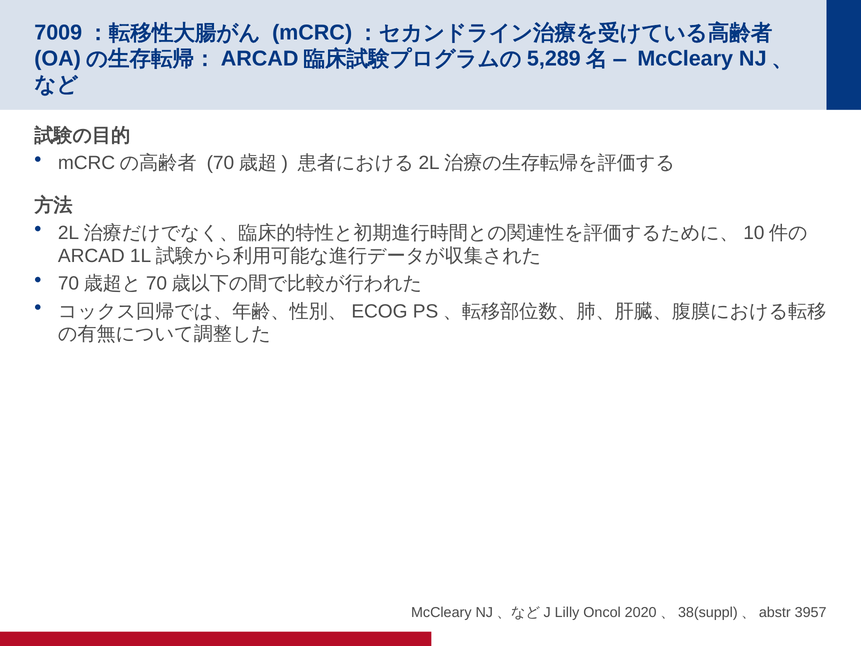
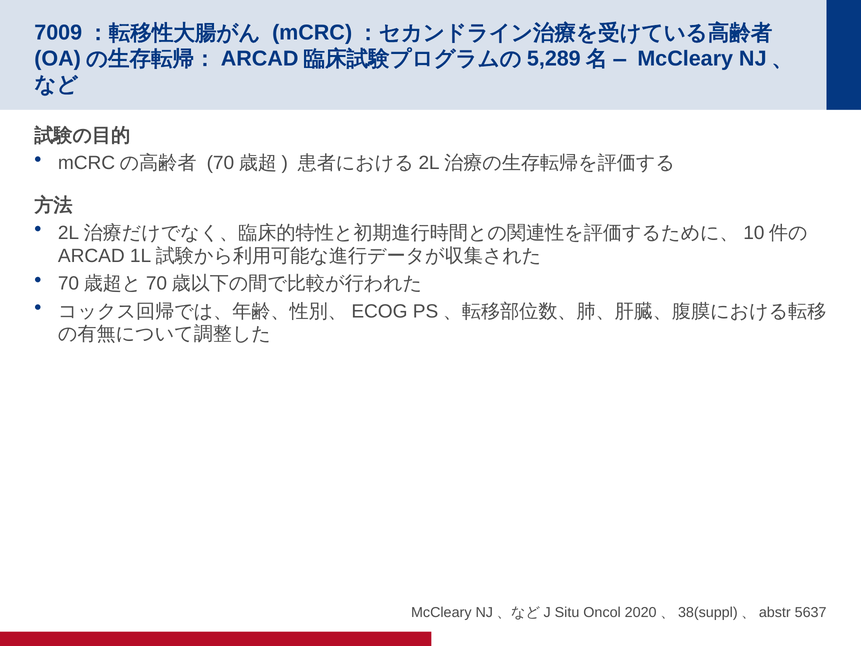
Lilly: Lilly -> Situ (567, 612)
3957: 3957 -> 5637 (811, 612)
